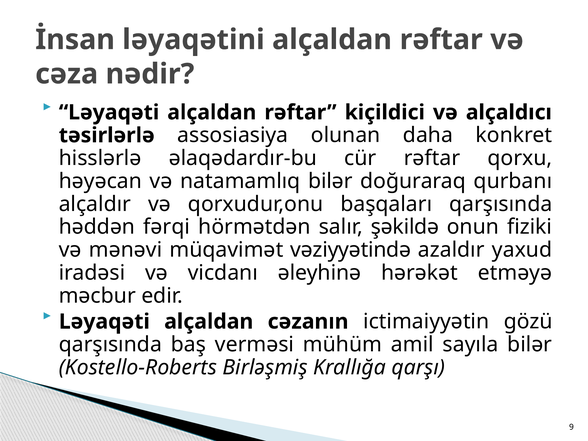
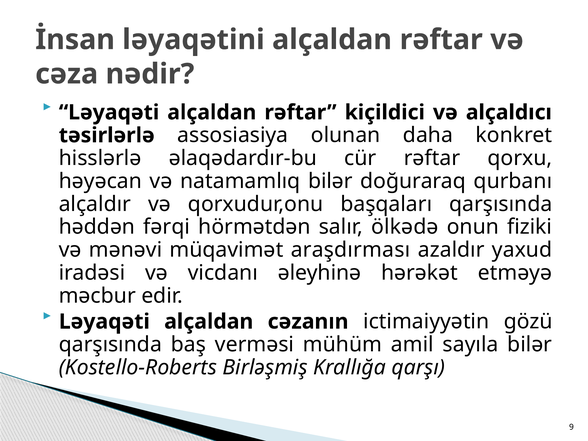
şəkildə: şəkildə -> ölkədə (405, 227)
vəziyyətində: vəziyyətində -> araşdırması (350, 250)
